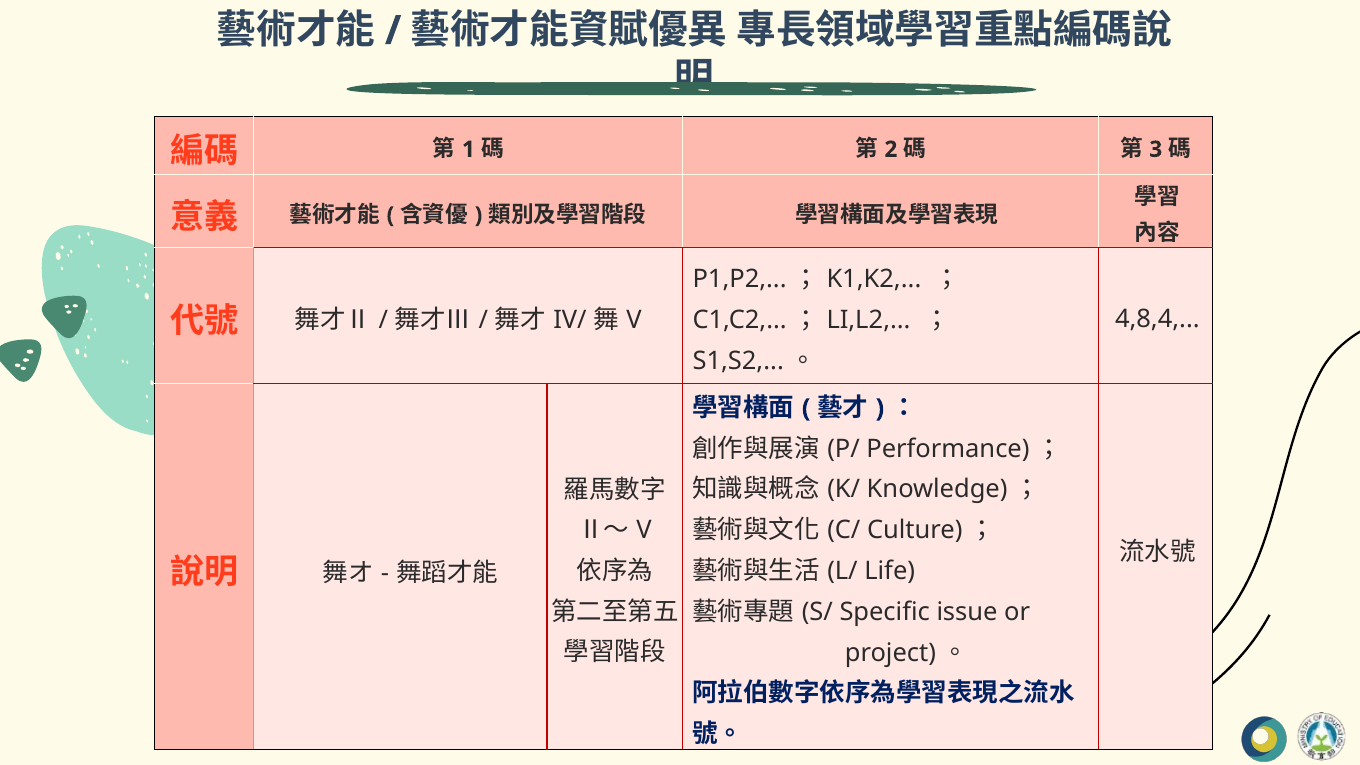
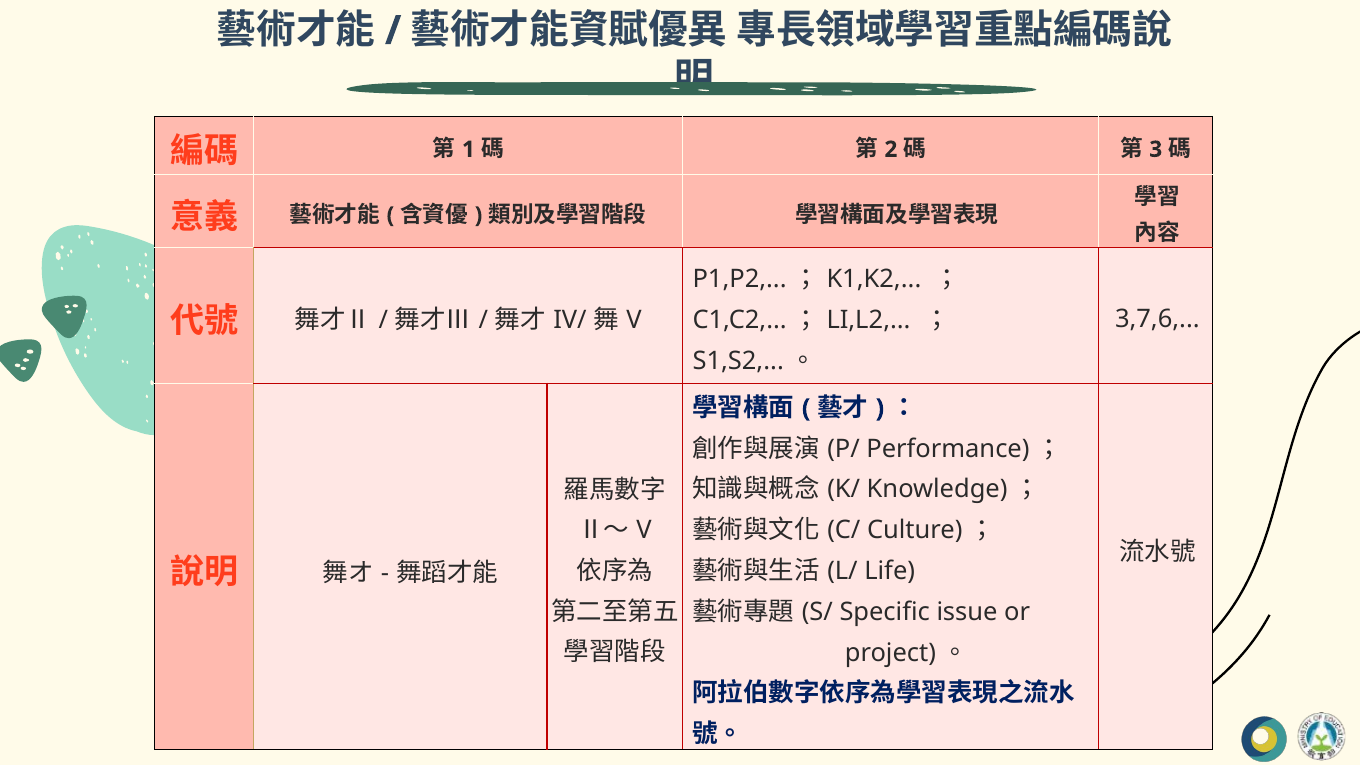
4,8,4: 4,8,4 -> 3,7,6 (1157, 319)
